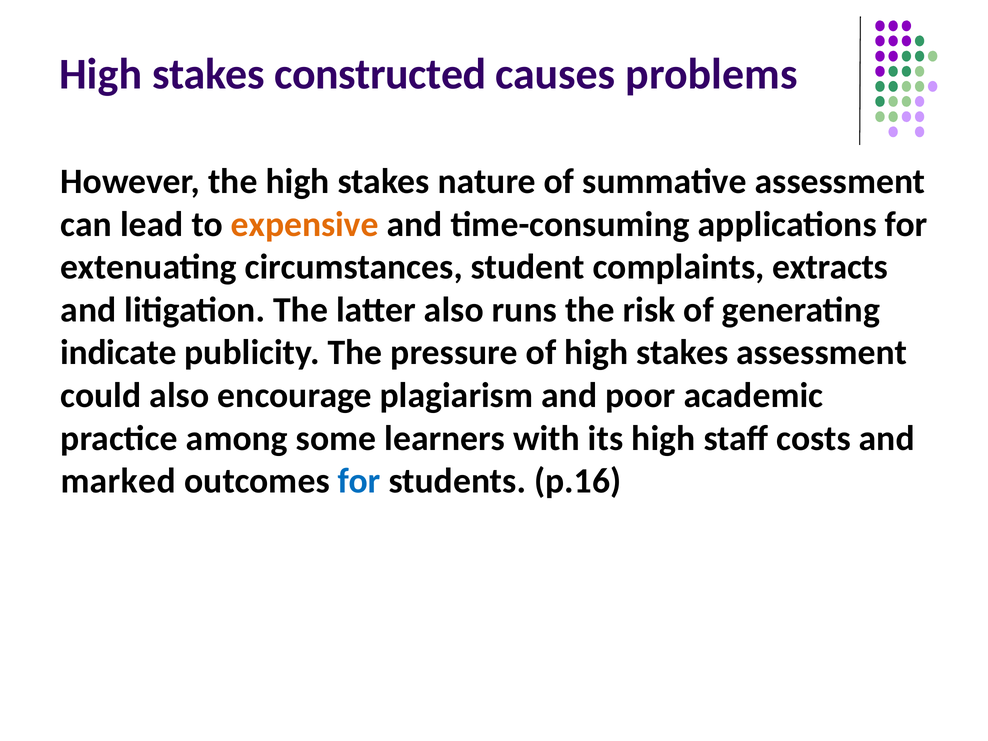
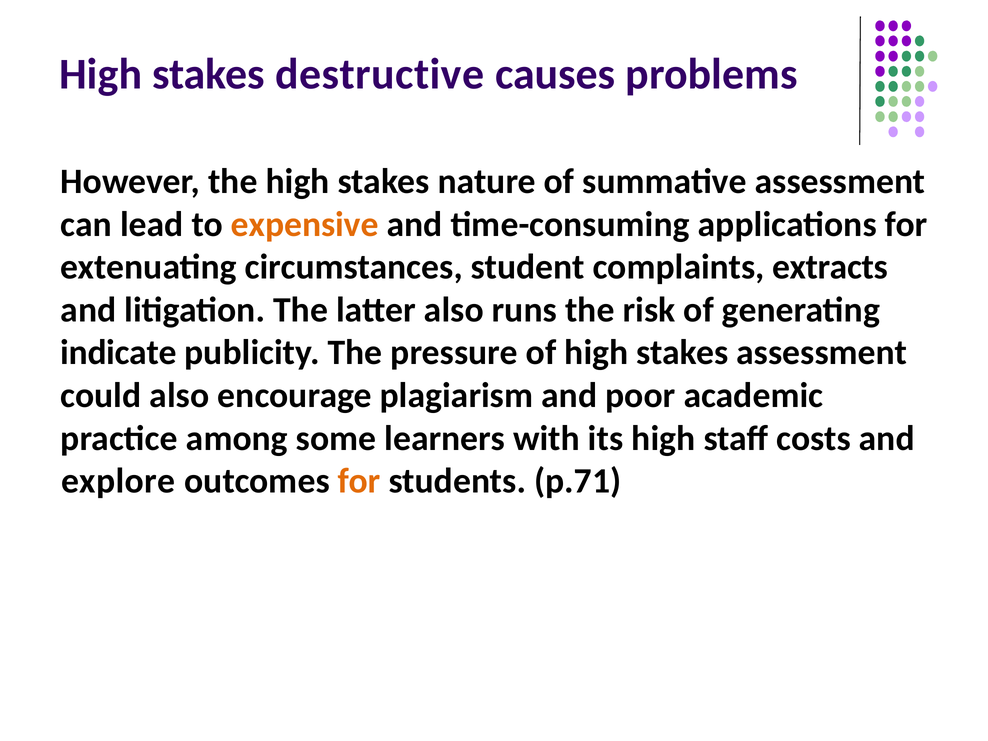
constructed: constructed -> destructive (380, 74)
marked: marked -> explore (118, 481)
for colour: blue -> orange (359, 481)
p.16: p.16 -> p.71 (578, 481)
